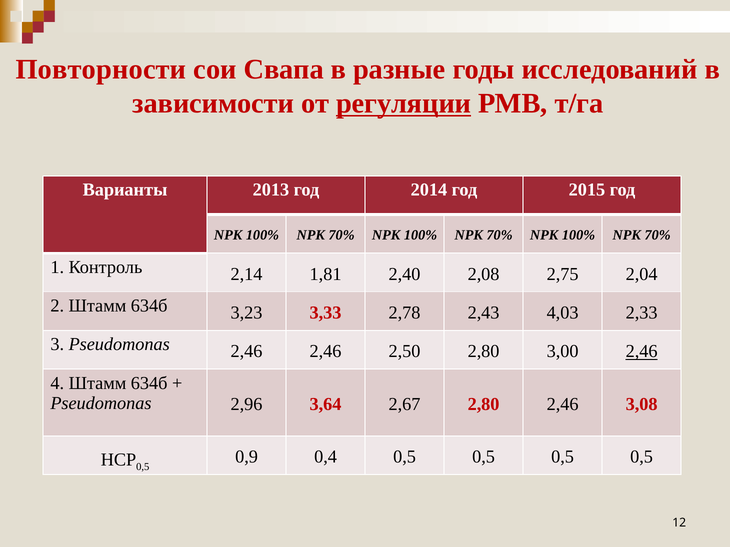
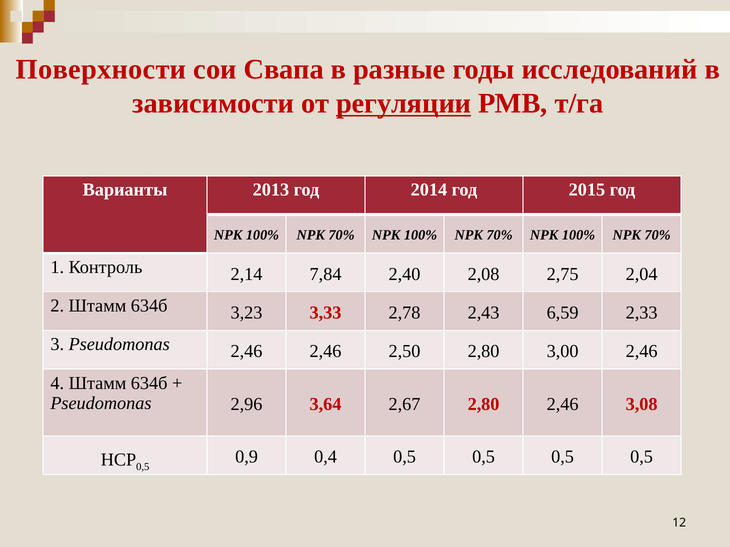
Повторности: Повторности -> Поверхности (101, 70)
1,81: 1,81 -> 7,84 (326, 274)
4,03: 4,03 -> 6,59 (563, 313)
2,46 underline: present -> none (642, 352)
